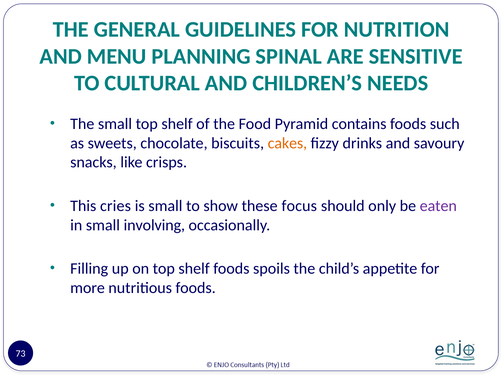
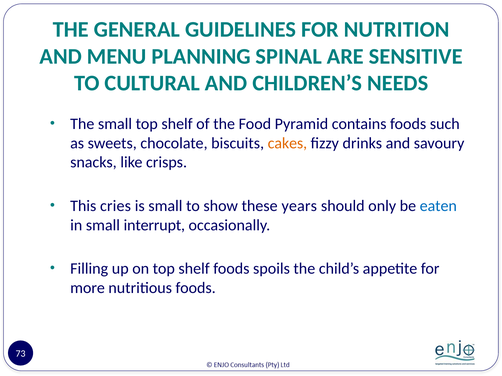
focus: focus -> years (299, 206)
eaten colour: purple -> blue (438, 206)
involving: involving -> interrupt (154, 225)
